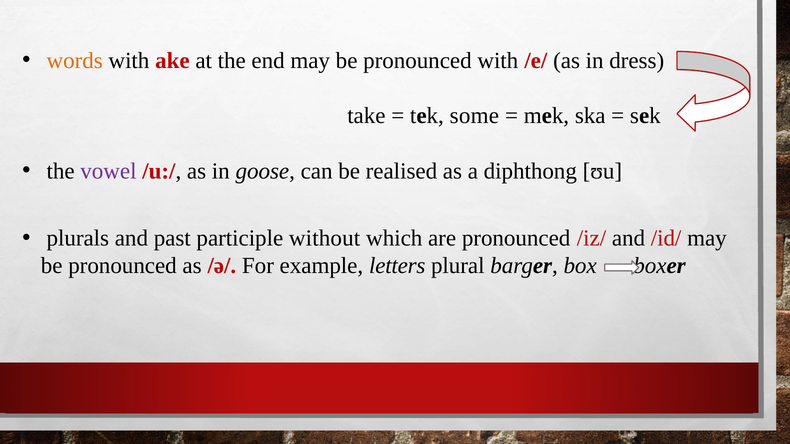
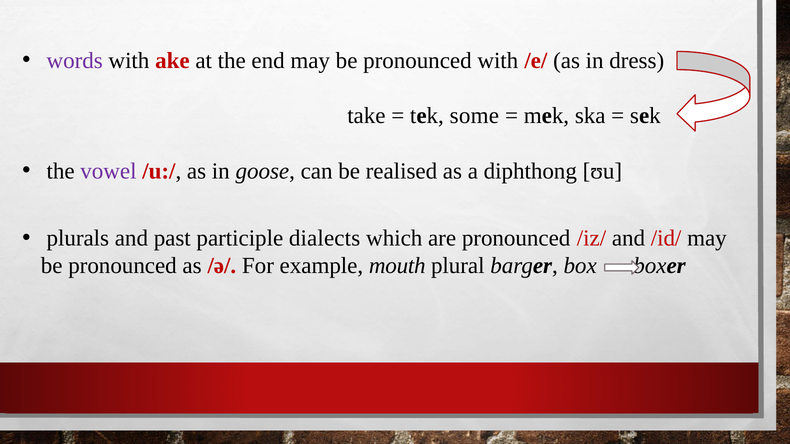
words colour: orange -> purple (75, 61)
without: without -> dialects (325, 238)
letters: letters -> mouth (397, 266)
